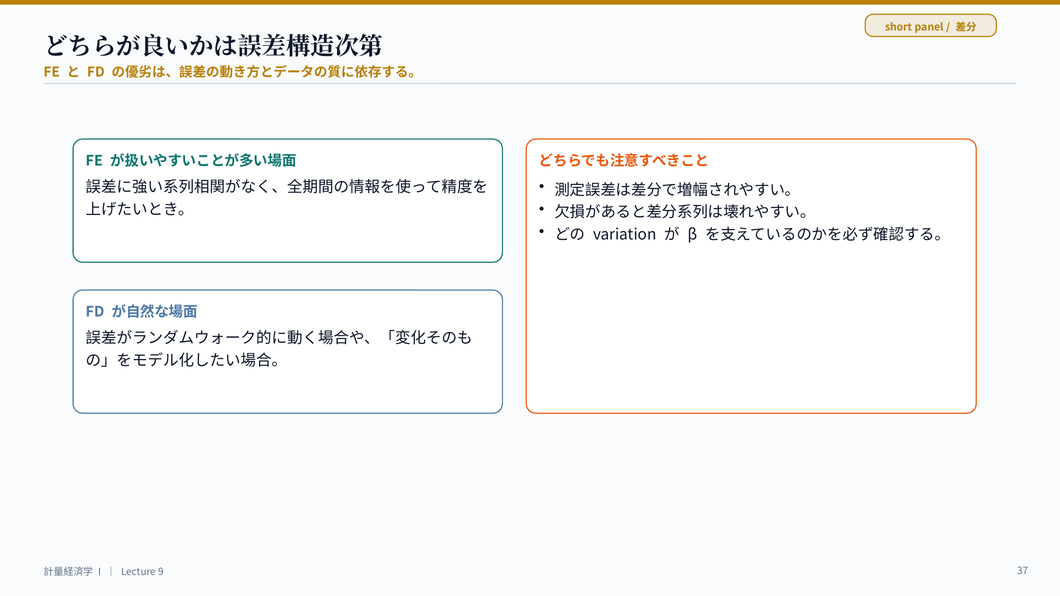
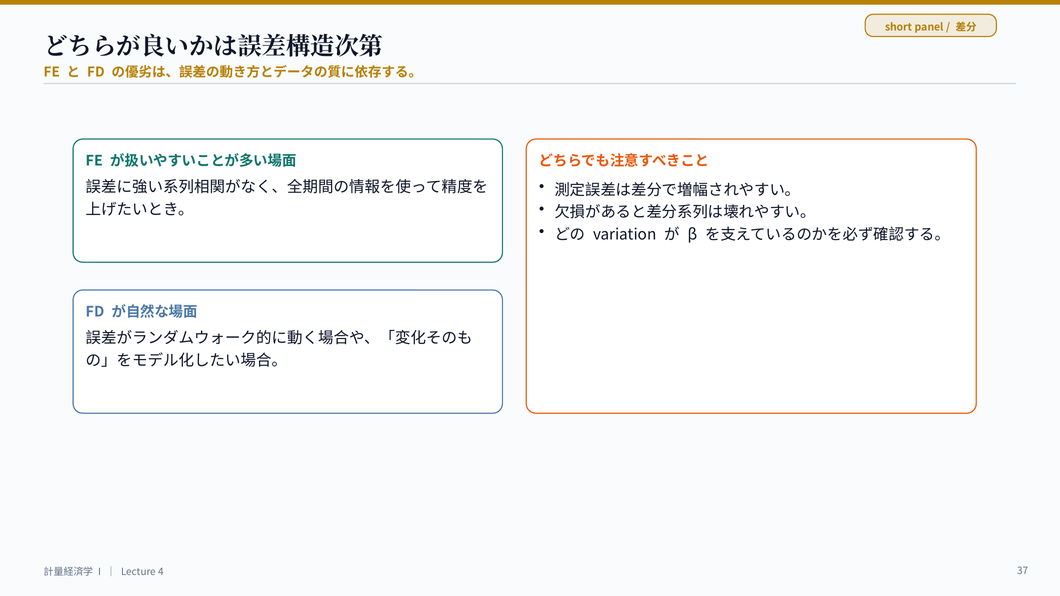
9: 9 -> 4 (161, 572)
